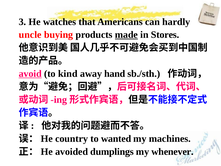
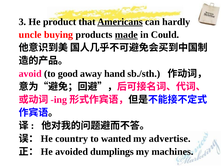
watches: watches -> product (60, 22)
Americans underline: none -> present (120, 22)
Stores: Stores -> Could (165, 35)
avoid underline: present -> none (30, 74)
kind: kind -> good (68, 74)
machines: machines -> advertise (170, 138)
whenever: whenever -> machines (172, 151)
